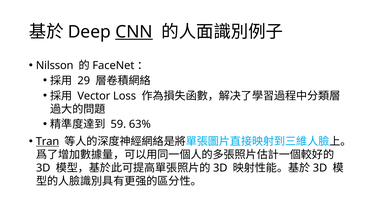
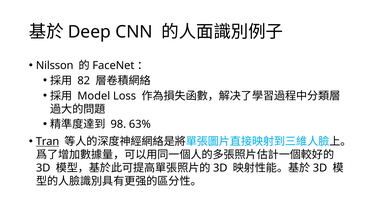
CNN underline: present -> none (134, 32)
29: 29 -> 82 (84, 81)
Vector: Vector -> Model (94, 96)
59: 59 -> 98 (118, 124)
